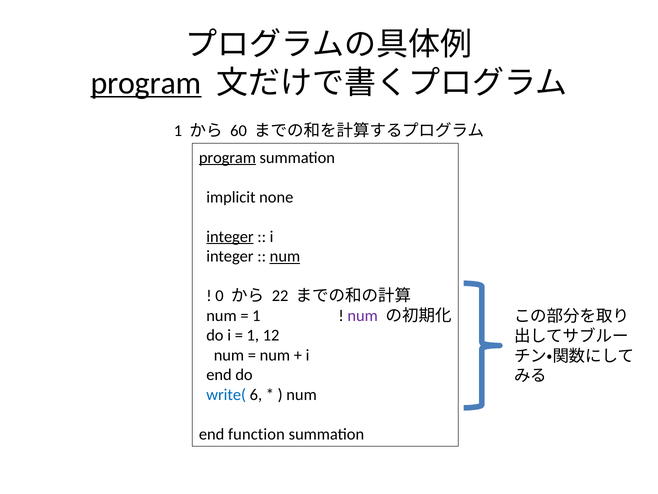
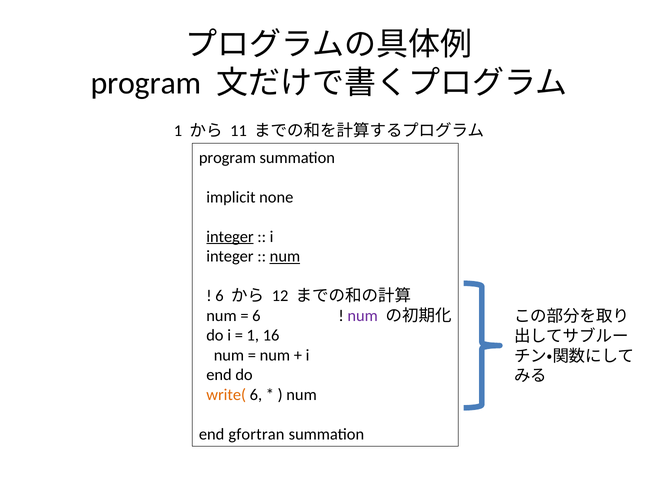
program underline: present -> none (146, 83)
60: 60 -> 11 (239, 131)
program underline: present -> none (227, 157)
0: 0 -> 6 (219, 296)
22: 22 -> 12 (280, 296)
1: 1 -> 6 (256, 315)
12: 12 -> 16 (271, 335)
write( colour: blue -> orange (226, 394)
function: function -> gfortran (256, 434)
